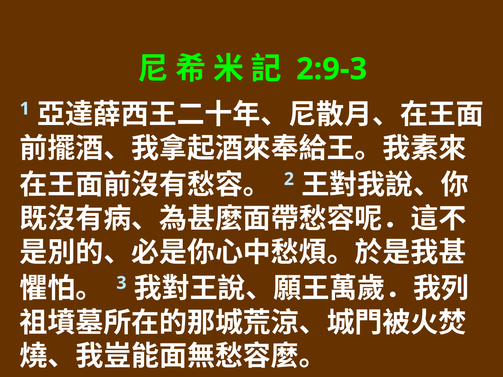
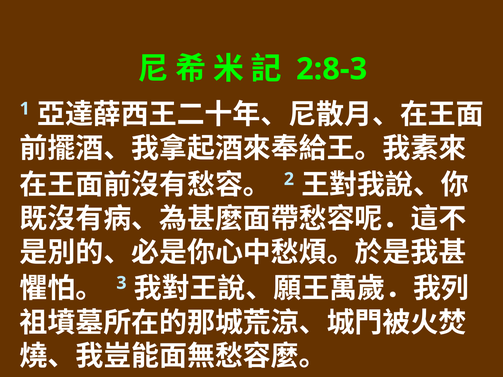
2:9-3: 2:9-3 -> 2:8-3 (332, 69)
